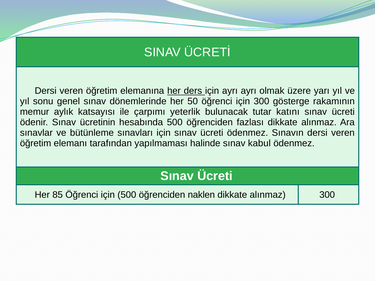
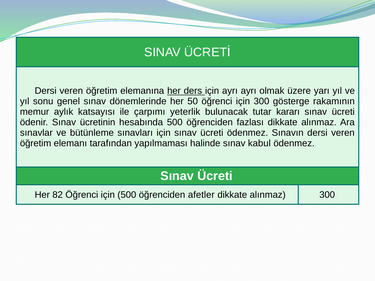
katını: katını -> kararı (288, 112)
85: 85 -> 82 (58, 195)
naklen: naklen -> afetler (201, 195)
